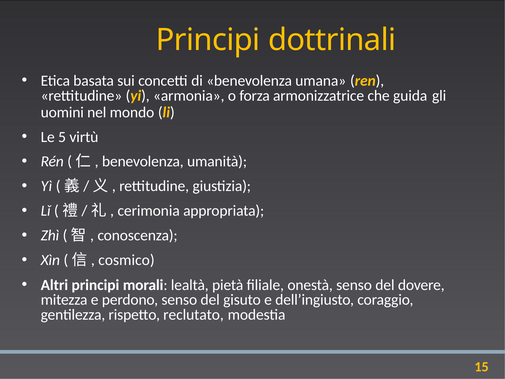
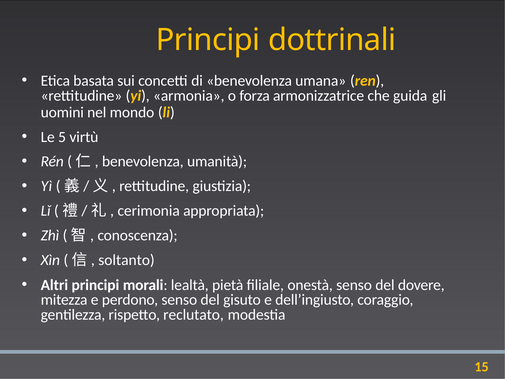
cosmico: cosmico -> soltanto (126, 260)
